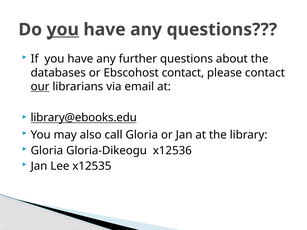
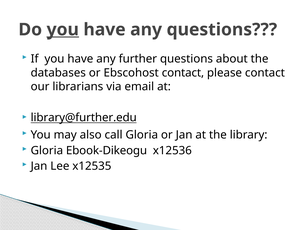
our underline: present -> none (40, 87)
library@ebooks.edu: library@ebooks.edu -> library@further.edu (84, 118)
Gloria-Dikeogu: Gloria-Dikeogu -> Ebook-Dikeogu (107, 151)
